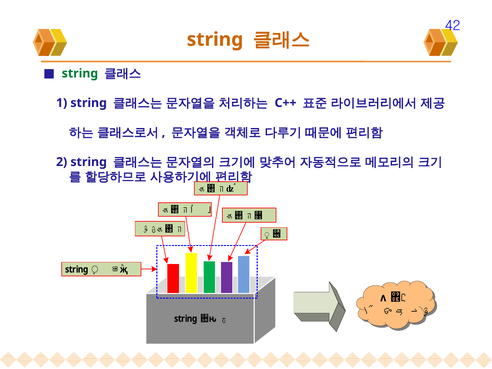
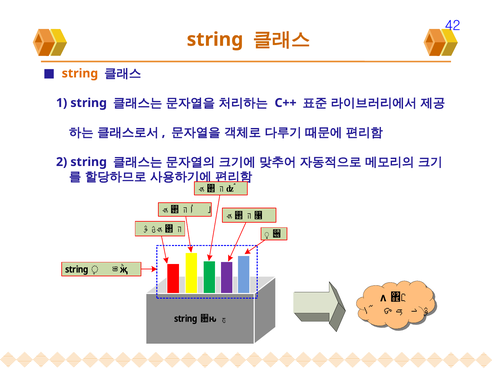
string colour: green -> orange (80, 73)
